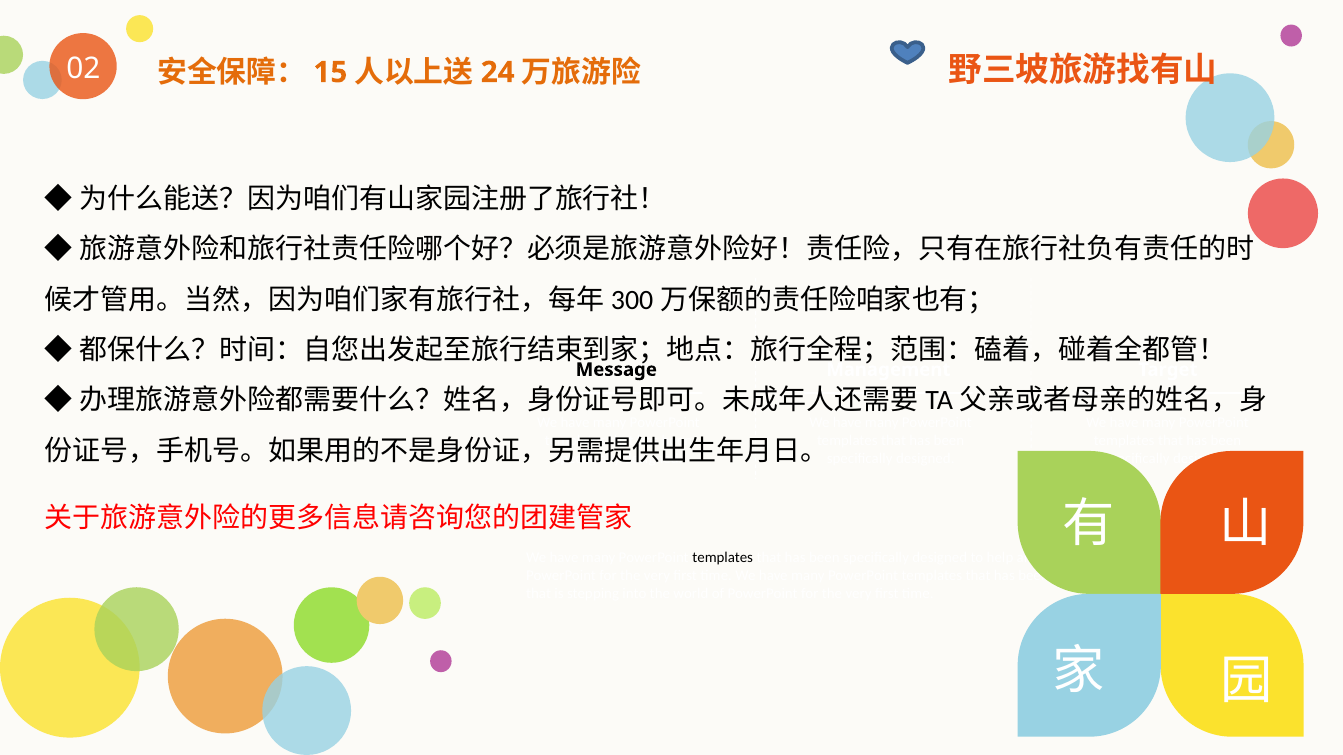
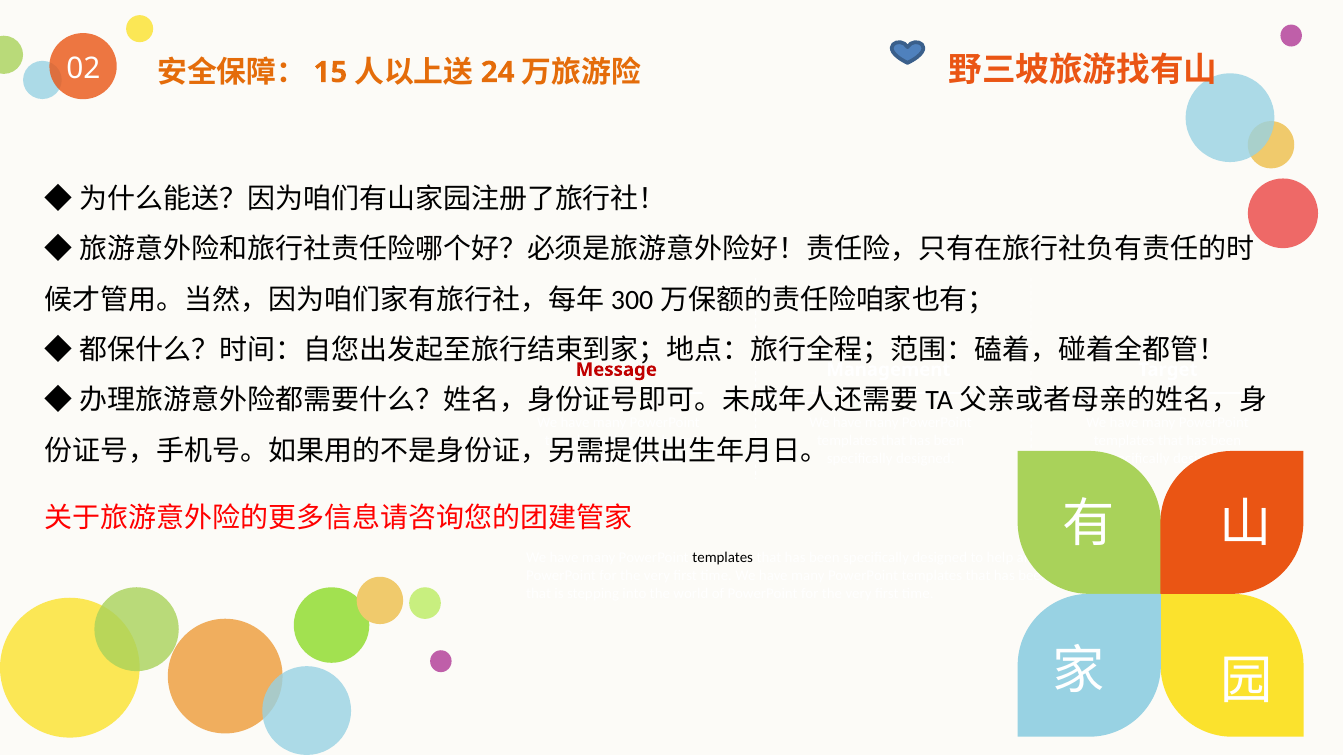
Message colour: black -> red (616, 370)
